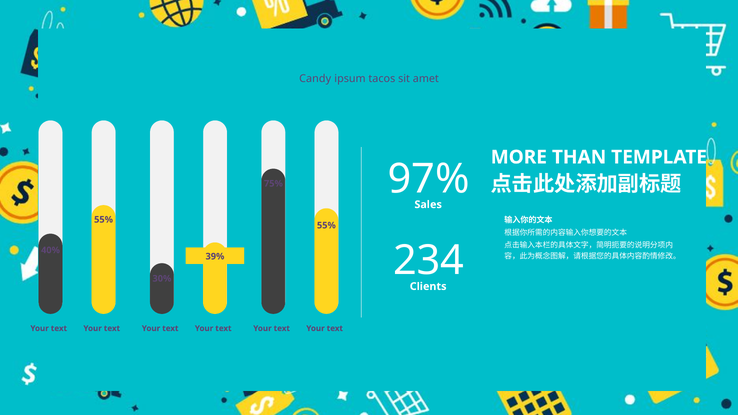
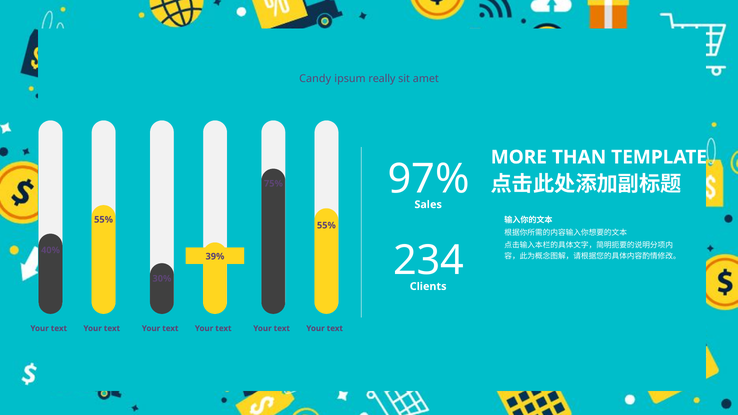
tacos: tacos -> really (382, 79)
